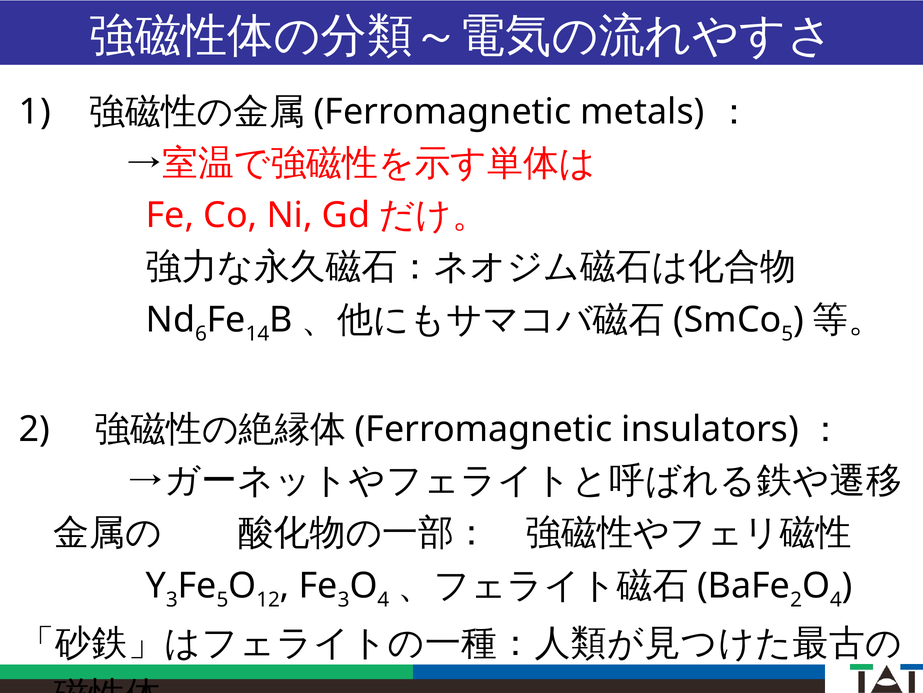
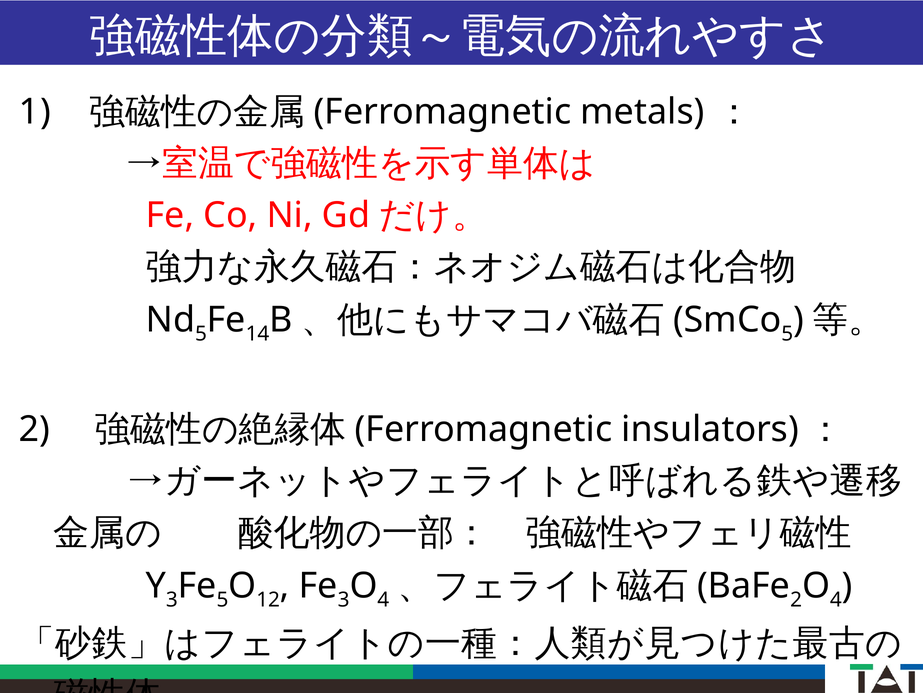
6: 6 -> 5 (201, 333)
